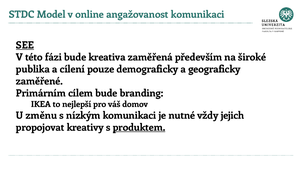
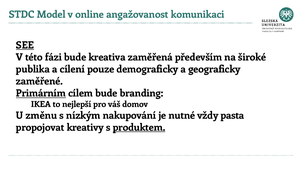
Primárním underline: none -> present (41, 94)
nízkým komunikaci: komunikaci -> nakupování (129, 116)
jejich: jejich -> pasta (232, 116)
